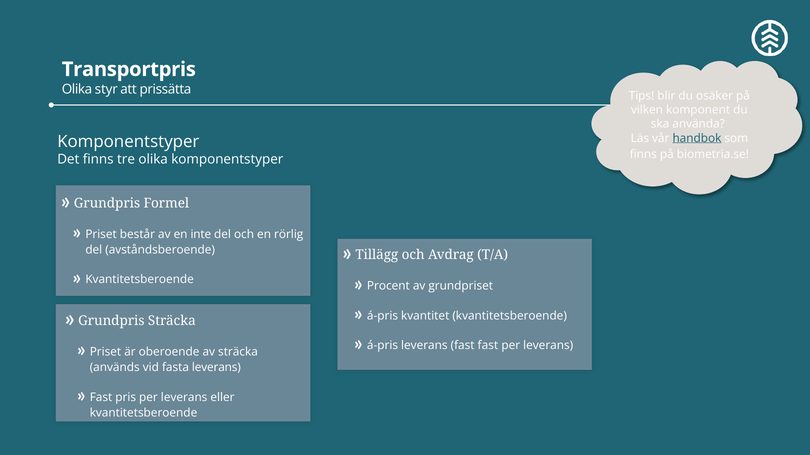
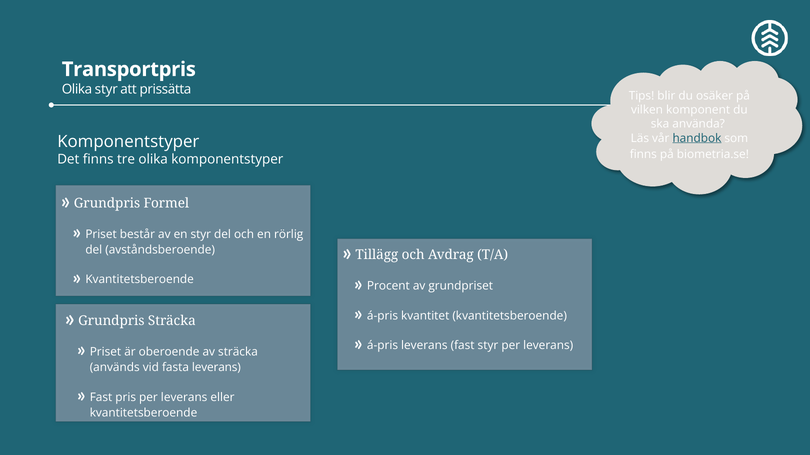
en inte: inte -> styr (201, 234)
fast fast: fast -> styr (488, 346)
